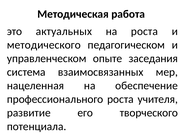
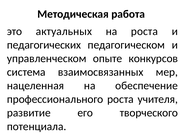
методического: методического -> педагогических (44, 45)
заседания: заседания -> конкурсов (153, 58)
